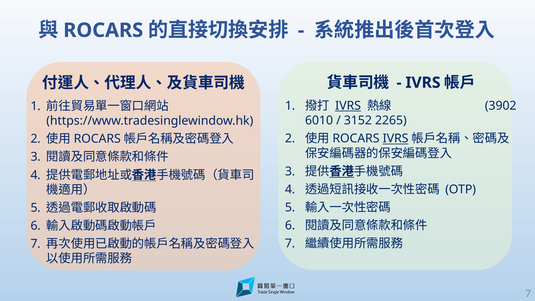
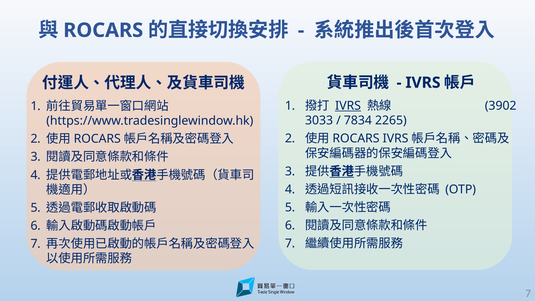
6010: 6010 -> 3033 (319, 121)
3152: 3152 -> 7834 (358, 121)
IVRS underline: present -> none (396, 139)
